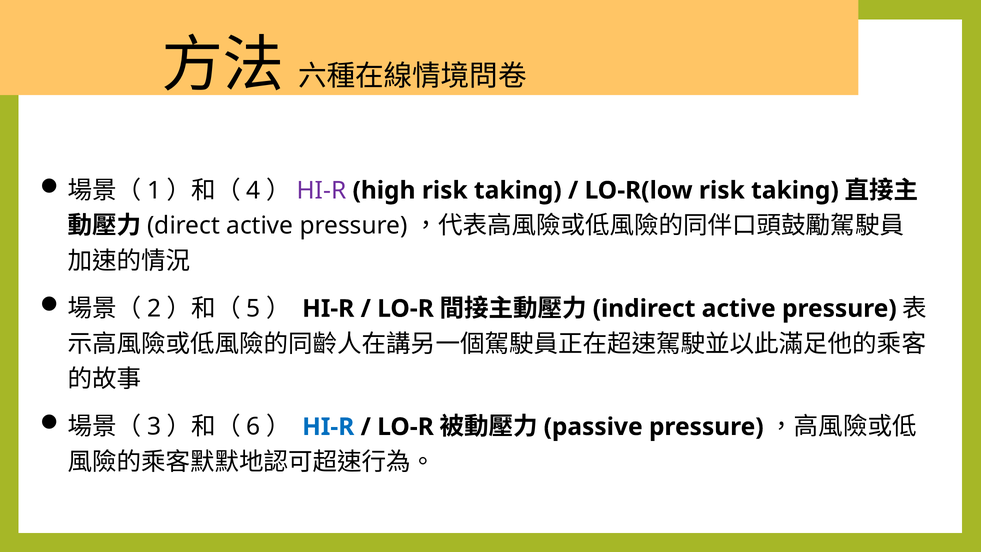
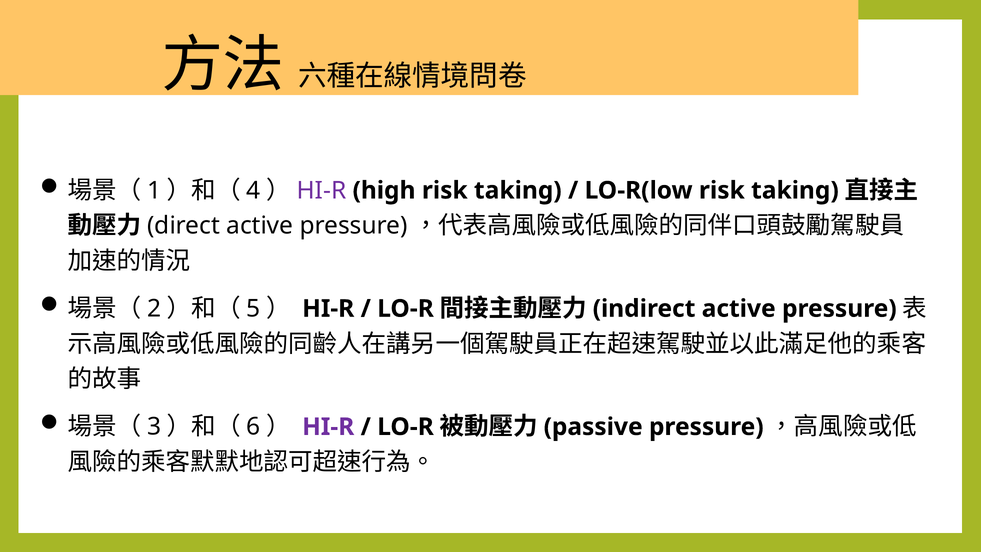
HI-R colour: blue -> purple (328, 427)
